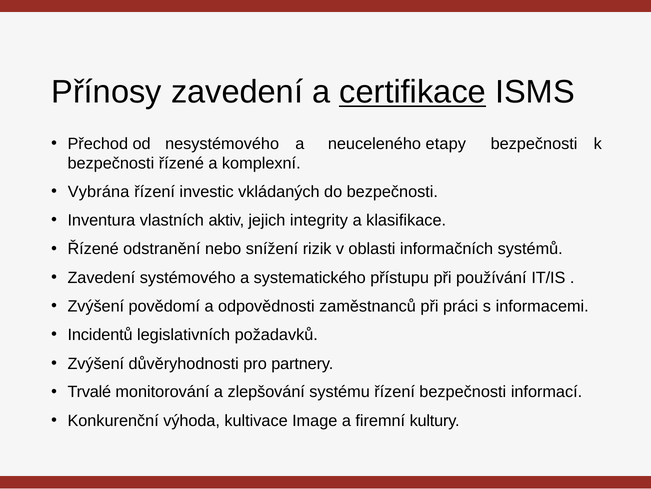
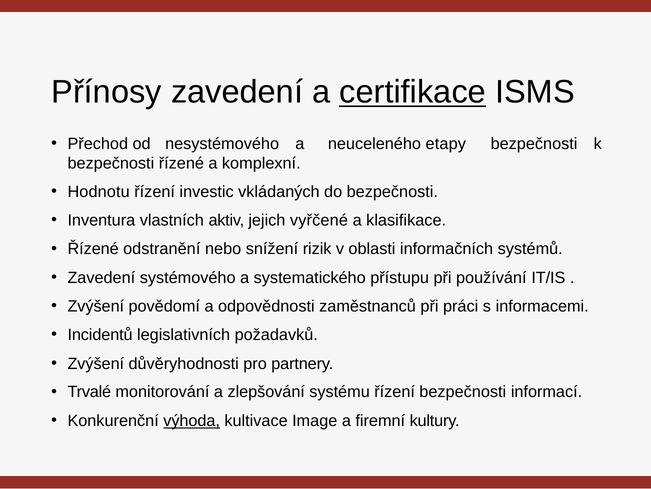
Vybrána: Vybrána -> Hodnotu (99, 192)
integrity: integrity -> vyřčené (319, 220)
výhoda underline: none -> present (192, 420)
